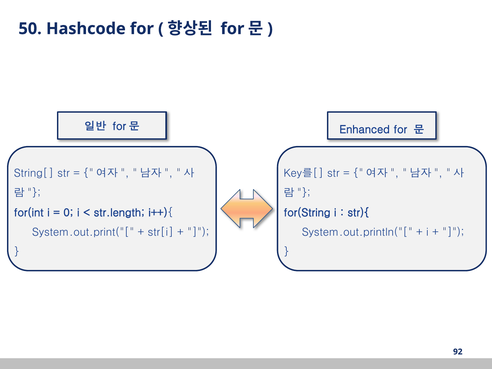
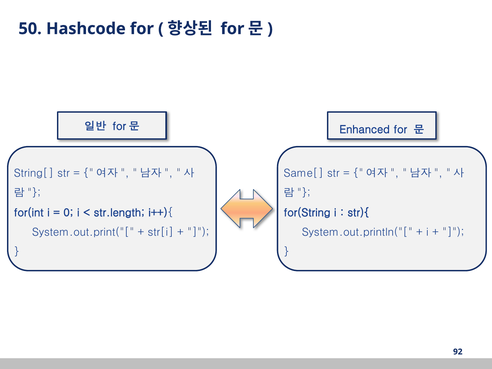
Key를[: Key를[ -> Same[ (304, 173)
